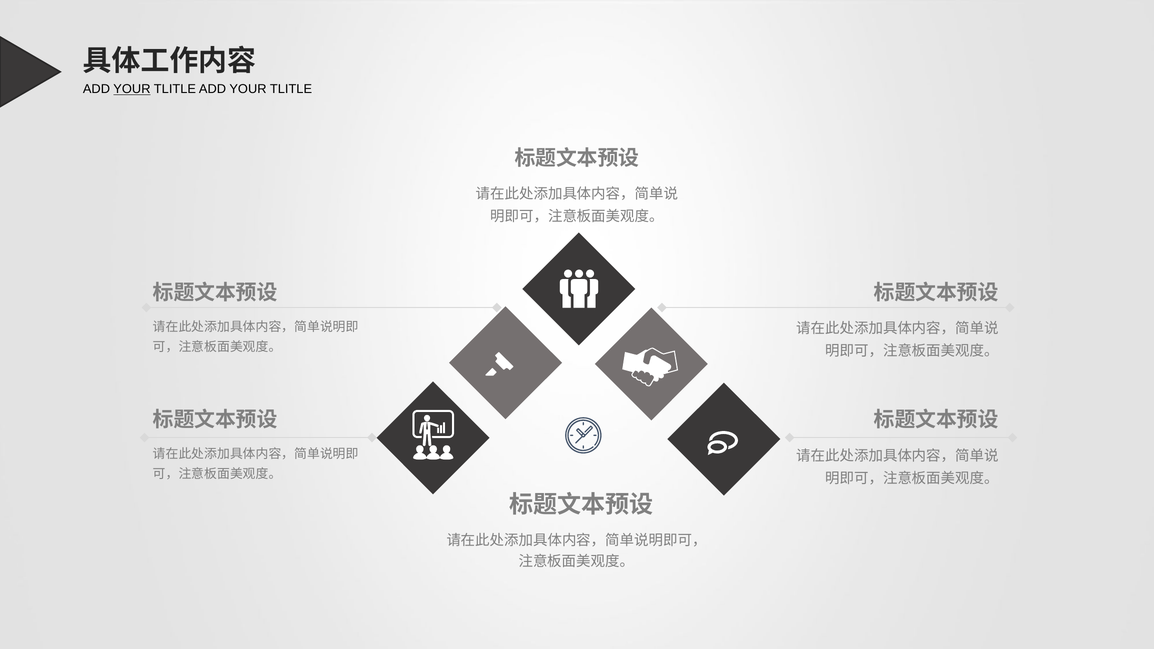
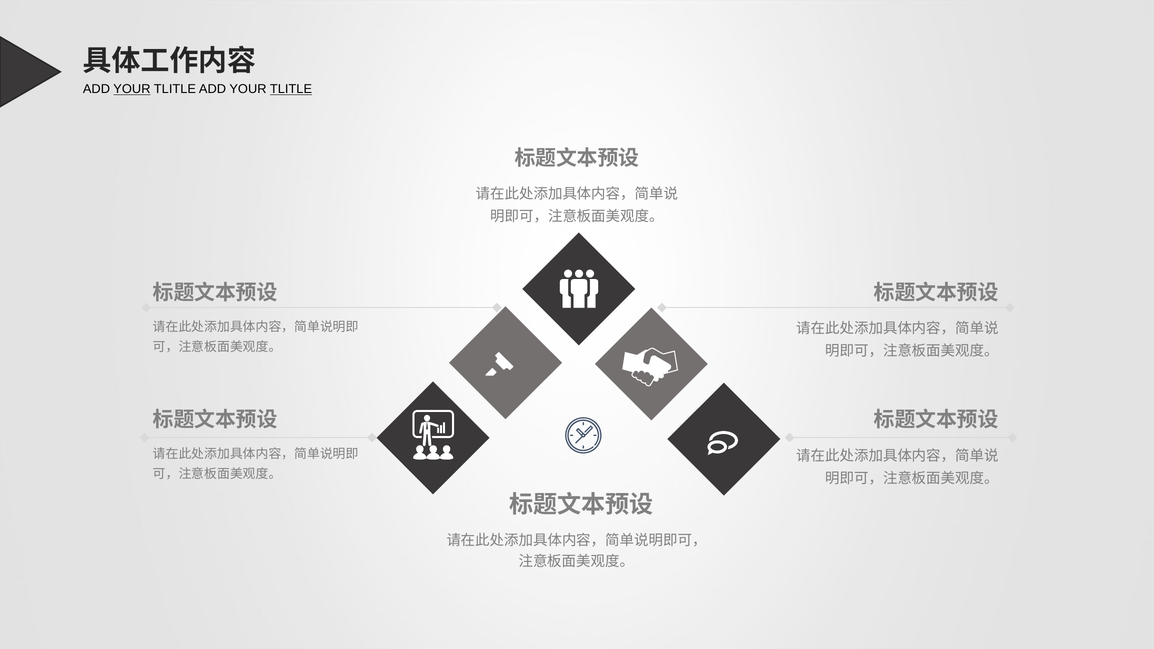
TLITLE underline: none -> present (291, 89)
